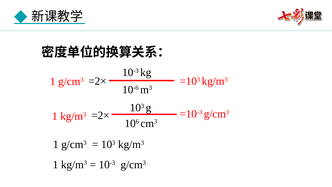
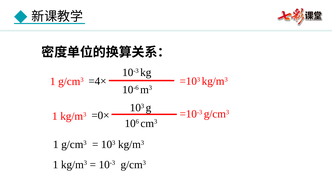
g/cm3 =2×: =2× -> =4× (97, 81)
kg/m3 =2×: =2× -> =0× (100, 115)
